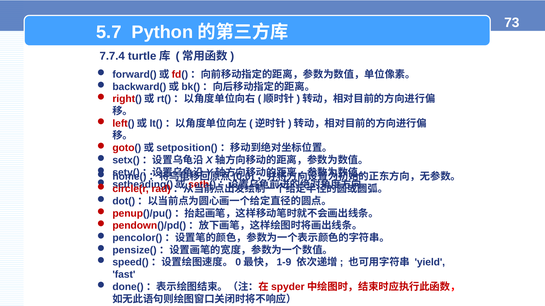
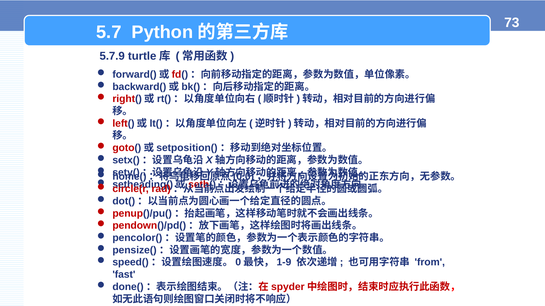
7.7.4: 7.7.4 -> 5.7.9 (112, 56)
yield: yield -> from (430, 263)
